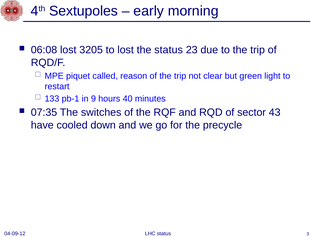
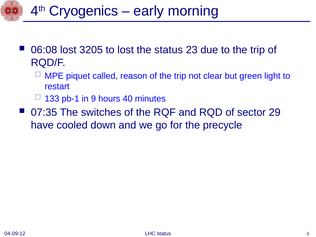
Sextupoles: Sextupoles -> Cryogenics (84, 11)
43: 43 -> 29 (275, 113)
